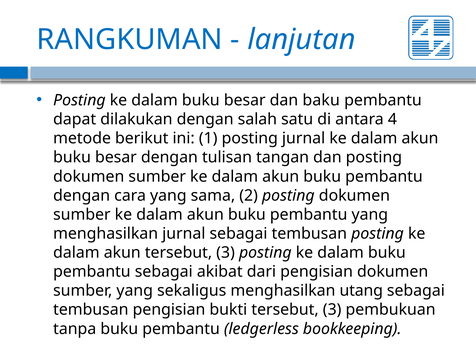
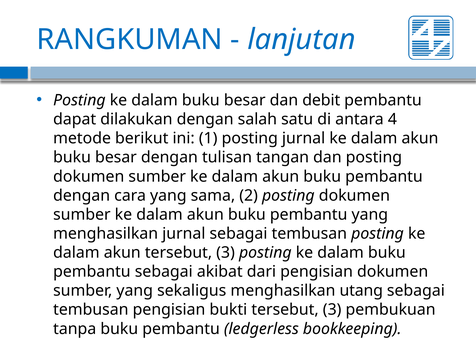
baku: baku -> debit (321, 100)
